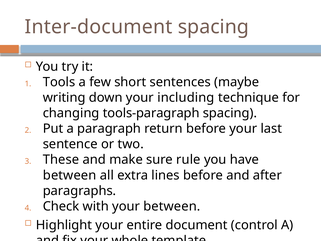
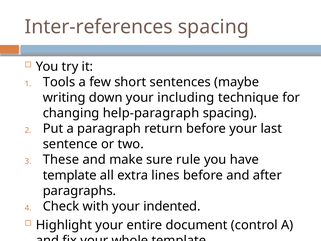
Inter-document: Inter-document -> Inter-references (99, 27)
tools-paragraph: tools-paragraph -> help-paragraph (151, 113)
between: between -> template (70, 175)
your between: between -> indented (172, 206)
